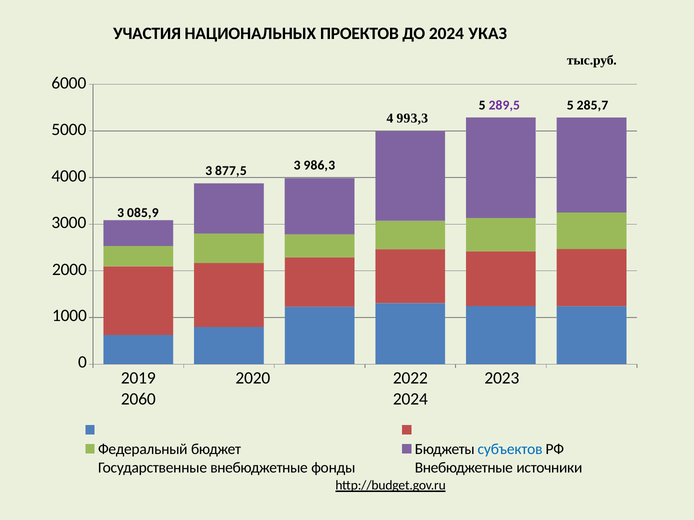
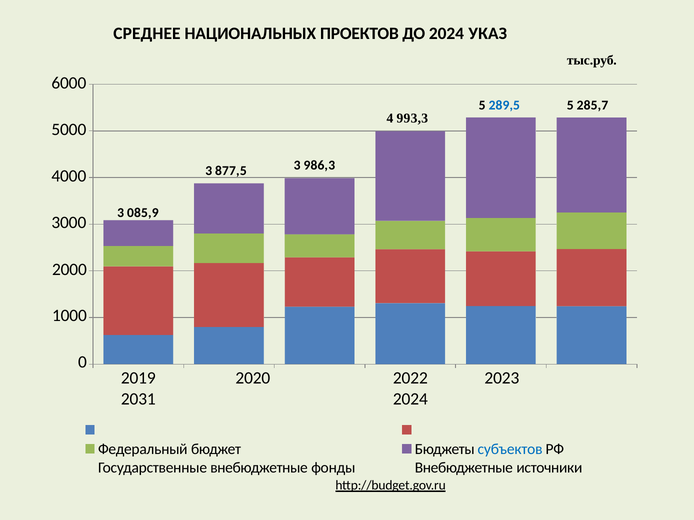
УЧАСТИЯ: УЧАСТИЯ -> СРЕДНЕЕ (147, 33)
289,5 colour: purple -> blue (504, 105)
2060: 2060 -> 2031 (138, 399)
